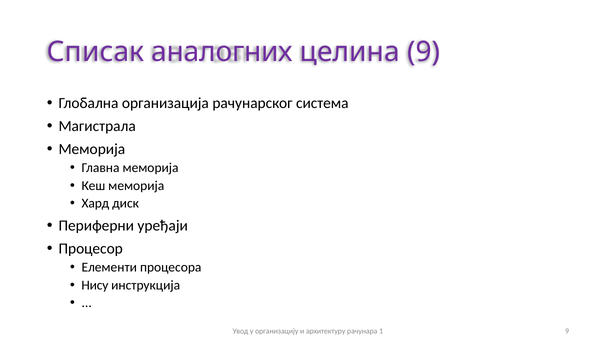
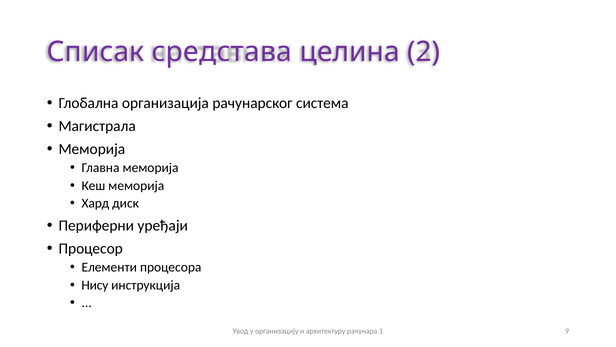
аналогних: аналогних -> средстава (222, 52)
целина 9: 9 -> 2 (424, 52)
